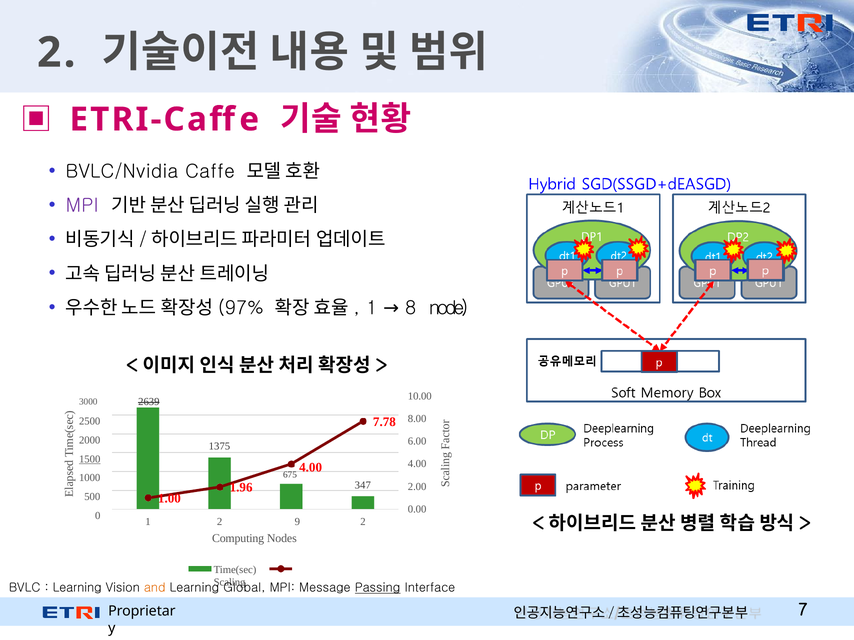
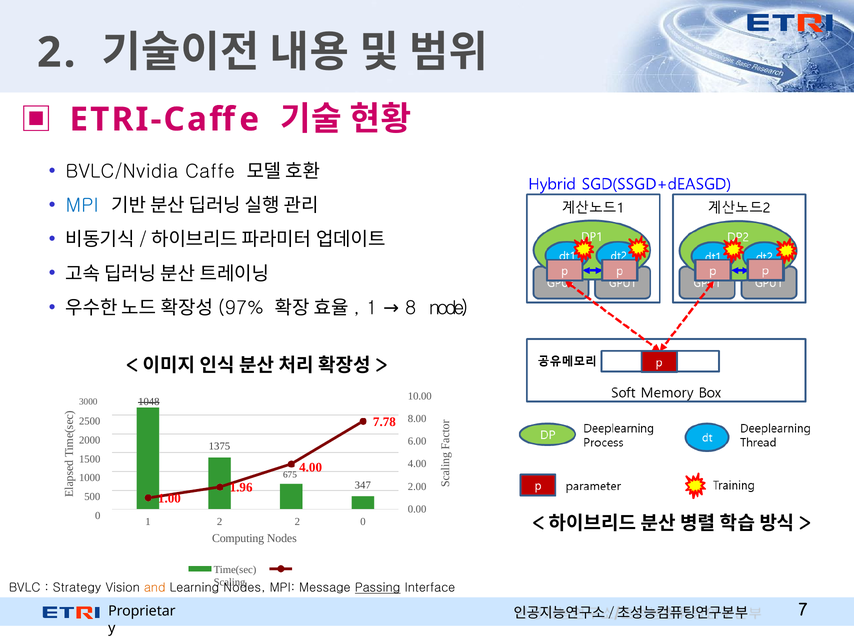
MPI colour: purple -> blue (82, 206)
2639: 2639 -> 1048 (149, 402)
1500 underline: present -> none (90, 459)
2 9: 9 -> 2 (297, 522)
1 2: 2 -> 0 (363, 522)
Learning: Learning -> Strategy (77, 588)
Learning Global: Global -> Nodes (244, 588)
